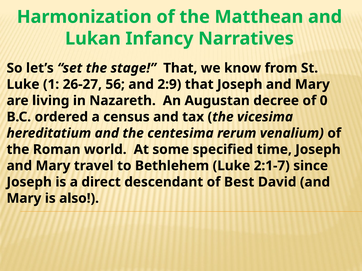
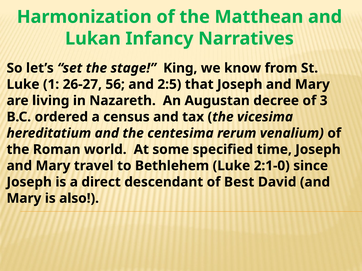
stage That: That -> King (180, 68)
2:9: 2:9 -> 2:5 (169, 85)
0: 0 -> 3 (324, 101)
2:1-7: 2:1-7 -> 2:1-0 (272, 166)
